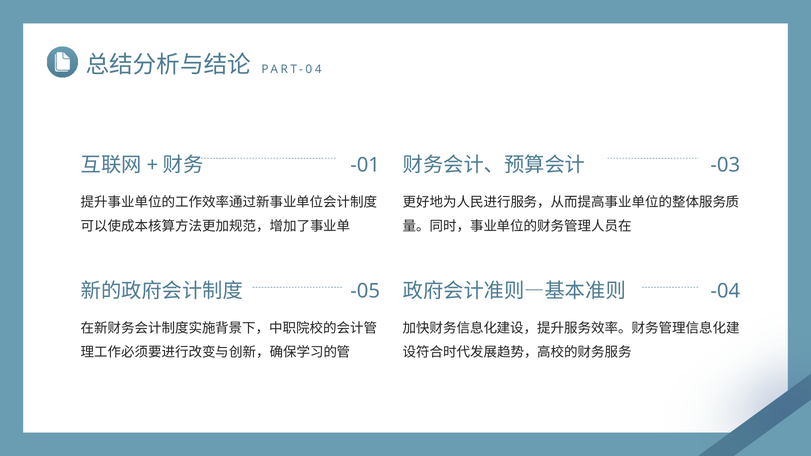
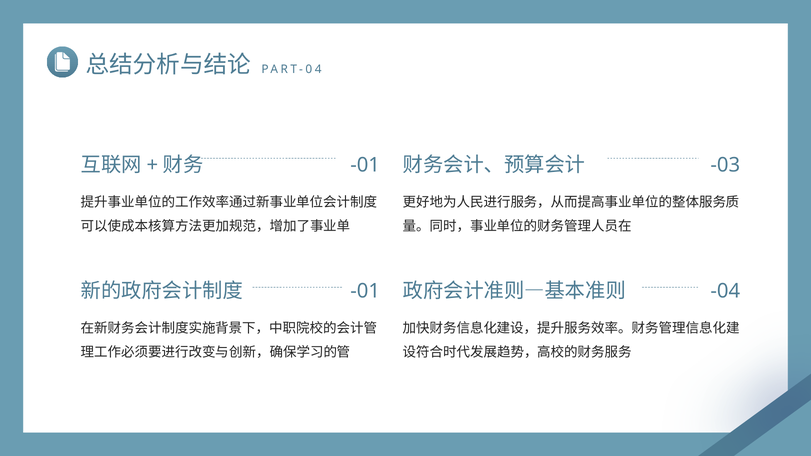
-05: -05 -> -01 (365, 291)
